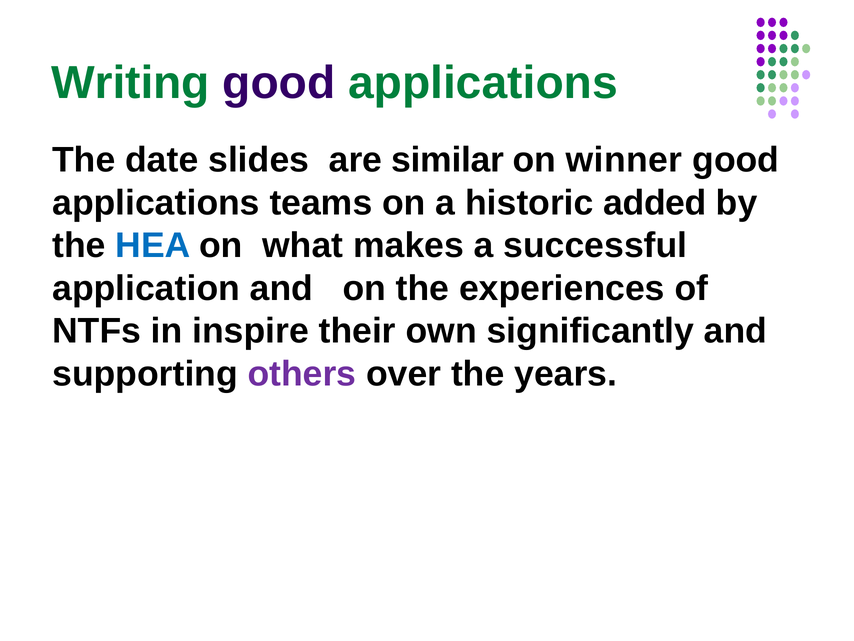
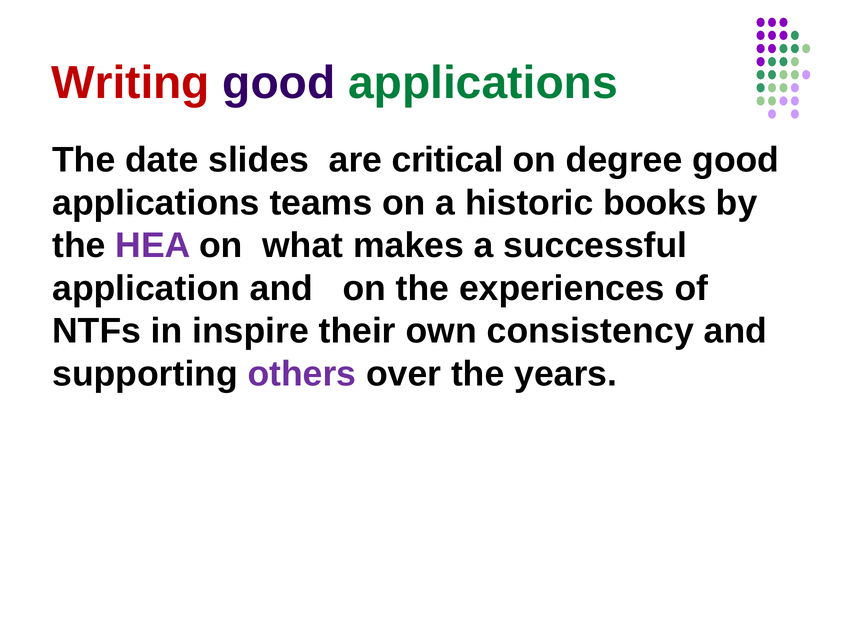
Writing colour: green -> red (130, 83)
similar: similar -> critical (448, 160)
winner: winner -> degree (624, 160)
added: added -> books (655, 203)
HEA colour: blue -> purple (153, 245)
significantly: significantly -> consistency (590, 331)
